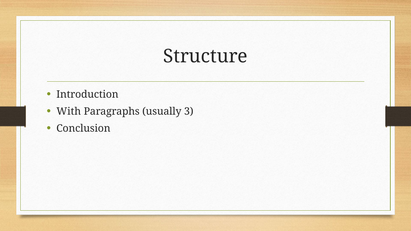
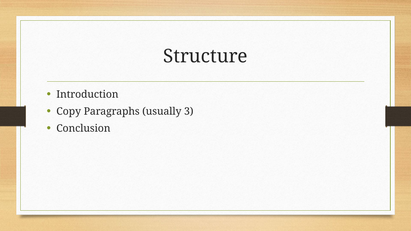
With: With -> Copy (69, 112)
